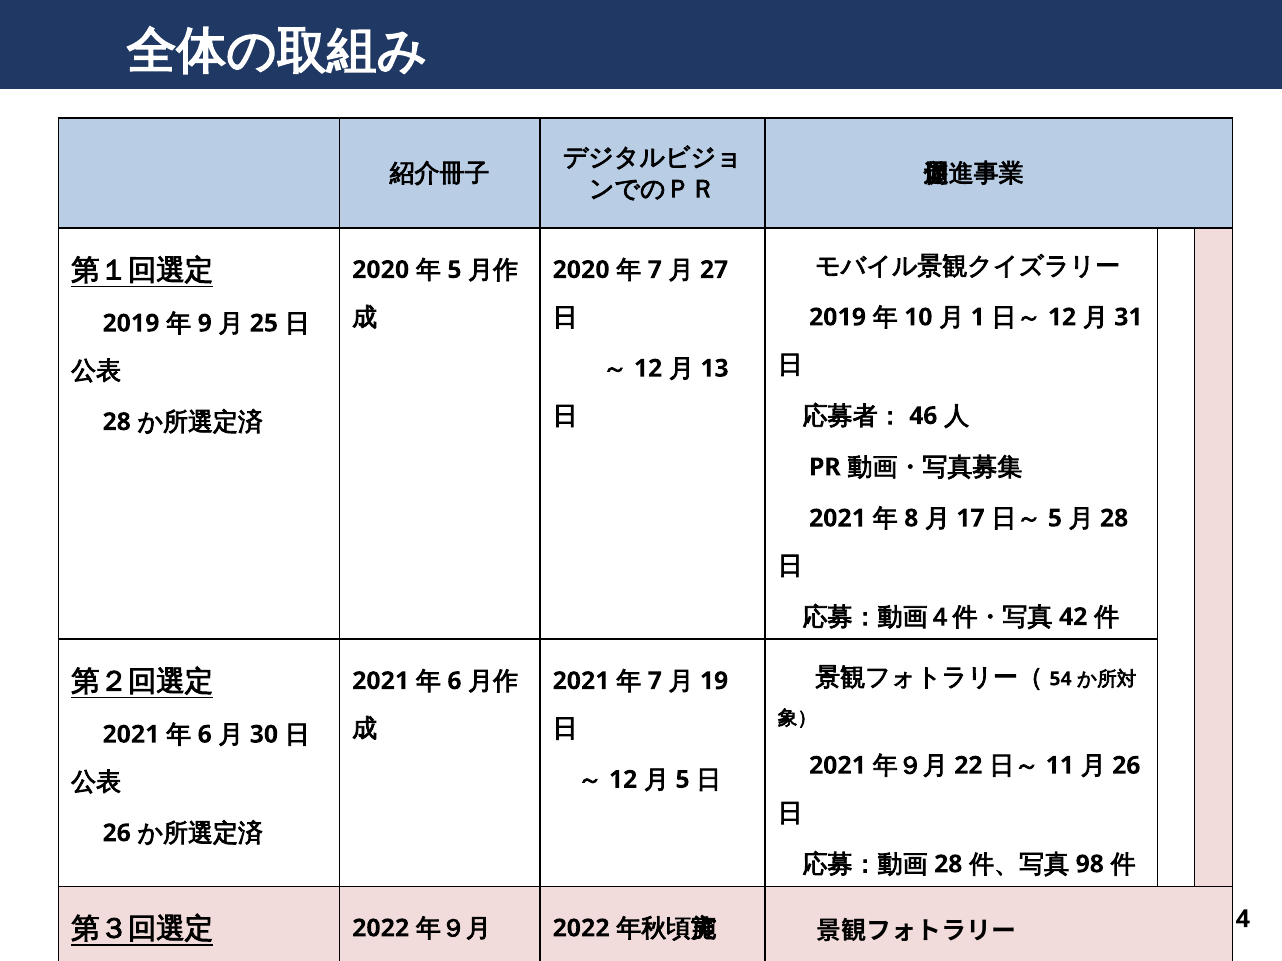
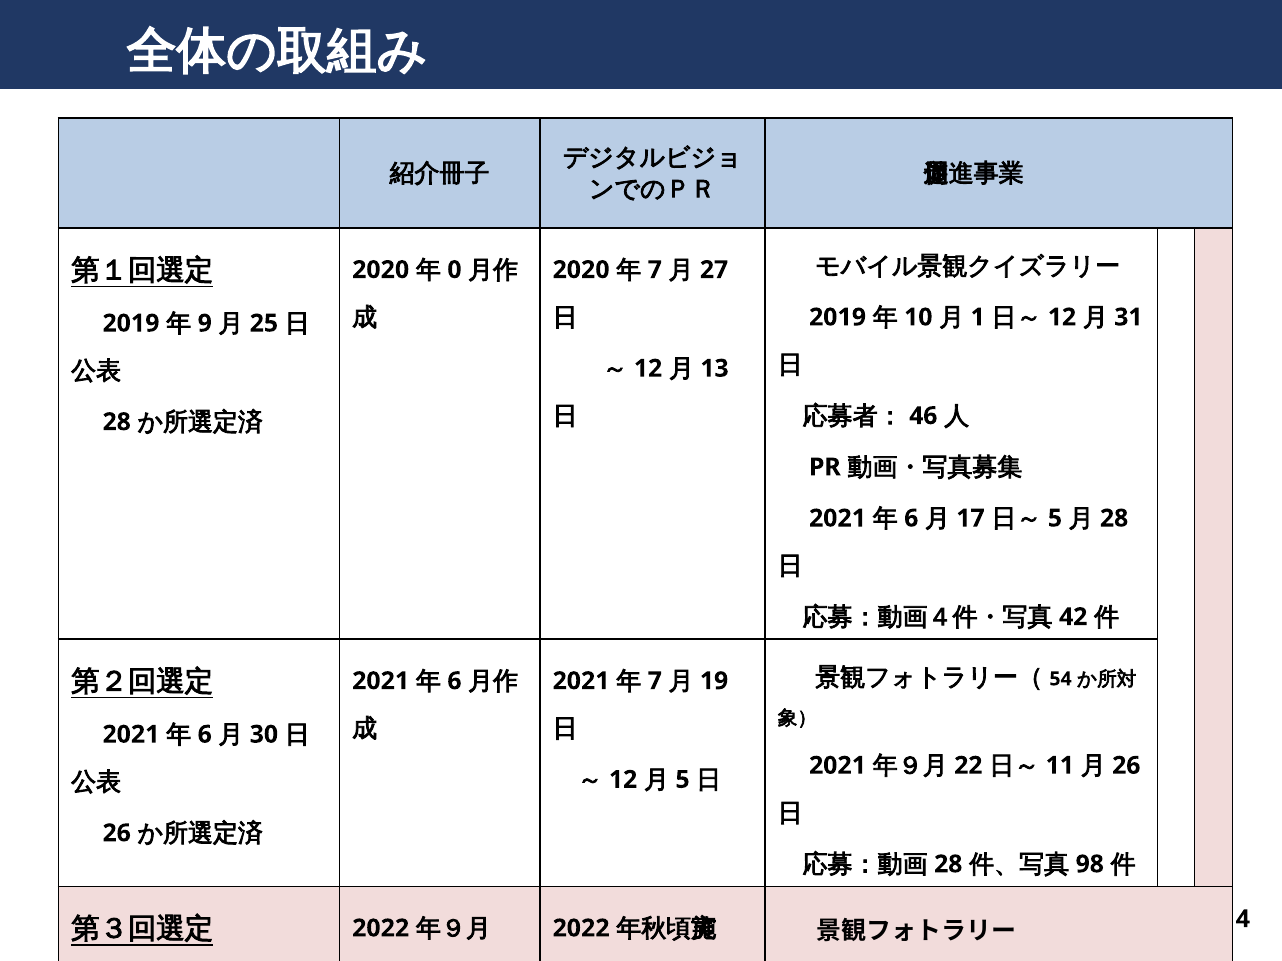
5: 5 -> 0 (454, 270)
8: 8 -> 6 (911, 519)
